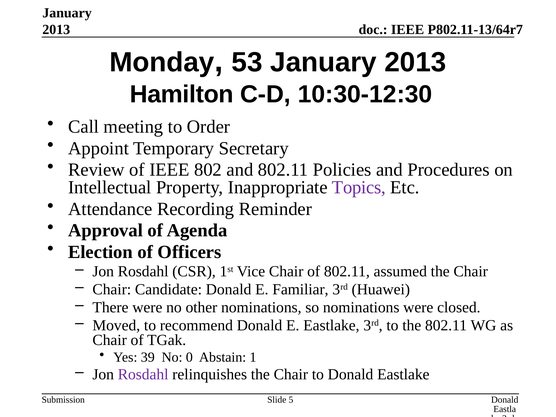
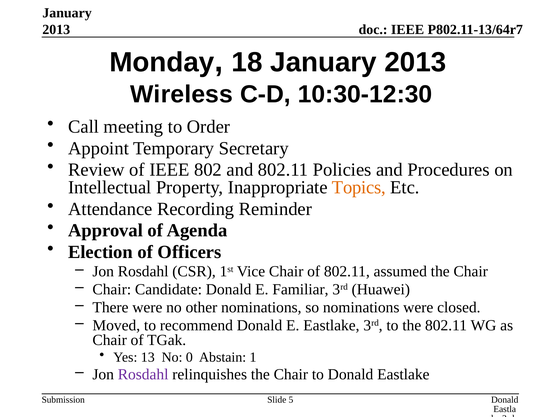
53: 53 -> 18 (247, 62)
Hamilton: Hamilton -> Wireless (182, 94)
Topics colour: purple -> orange (359, 188)
39: 39 -> 13 (148, 357)
